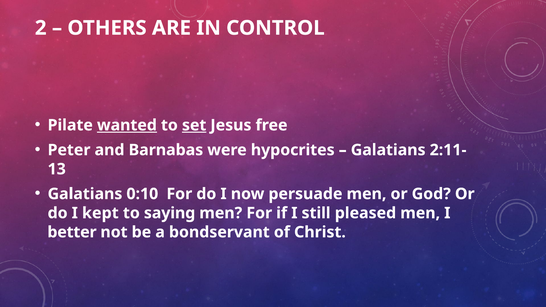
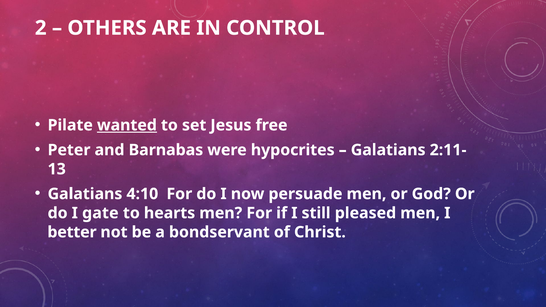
set underline: present -> none (194, 125)
0:10: 0:10 -> 4:10 (142, 194)
kept: kept -> gate (100, 213)
saying: saying -> hearts (170, 213)
